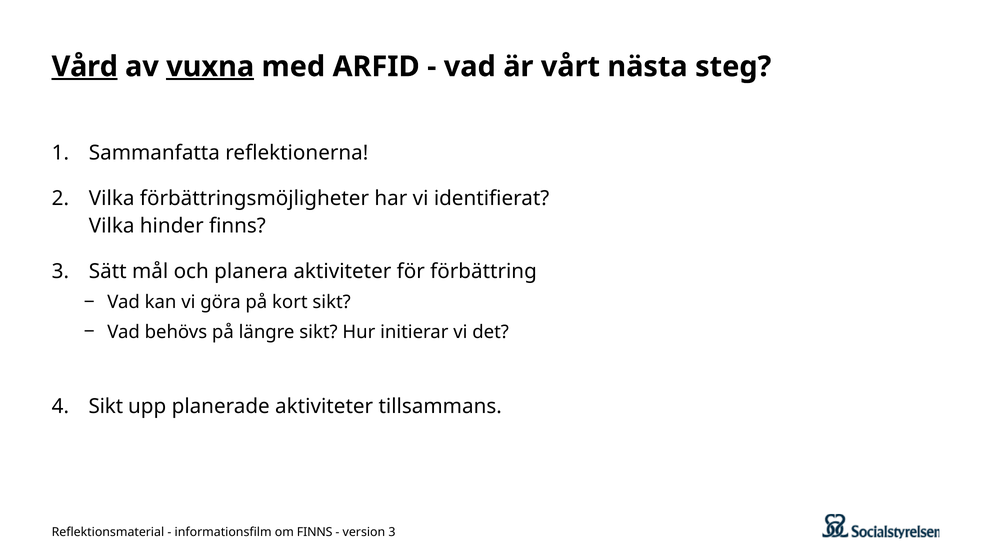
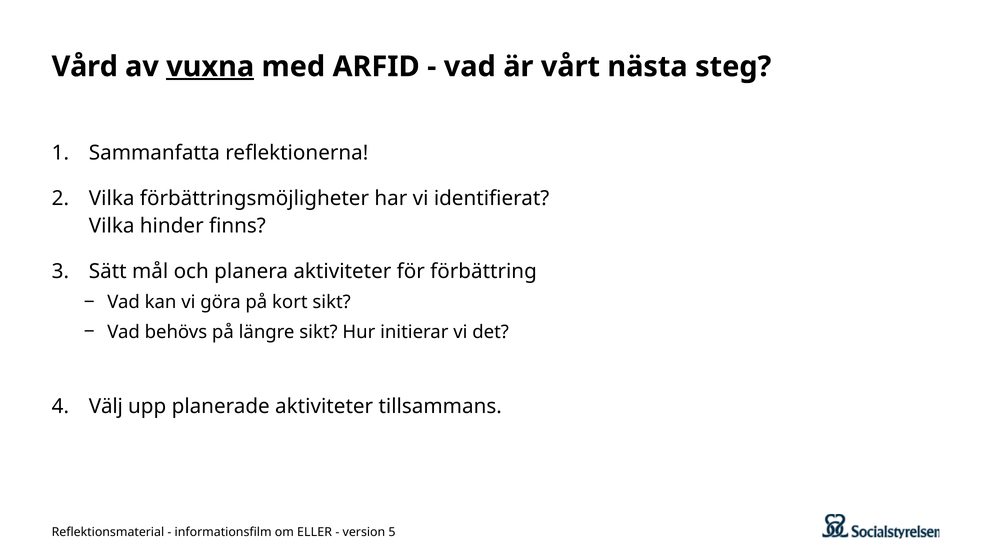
Vård underline: present -> none (85, 67)
Sikt: Sikt -> Välj (106, 406)
om FINNS: FINNS -> ELLER (315, 532)
version 3: 3 -> 5 (392, 532)
